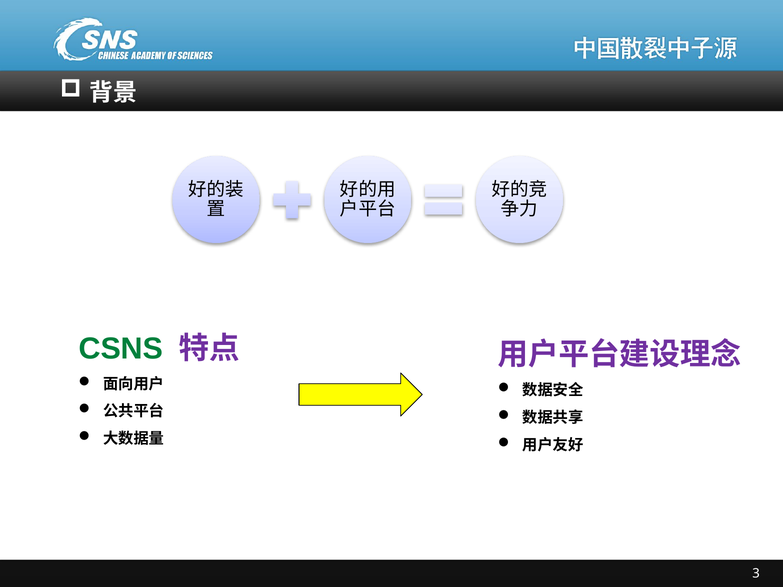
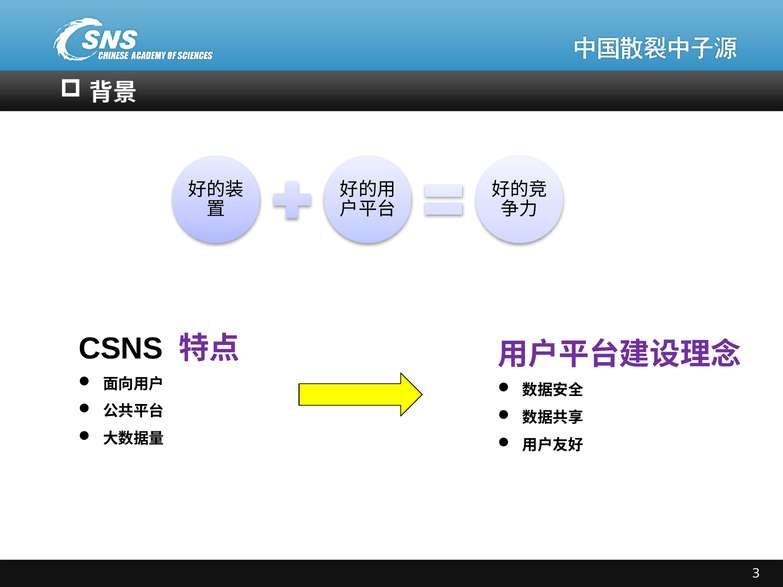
CSNS colour: green -> black (121, 349)
